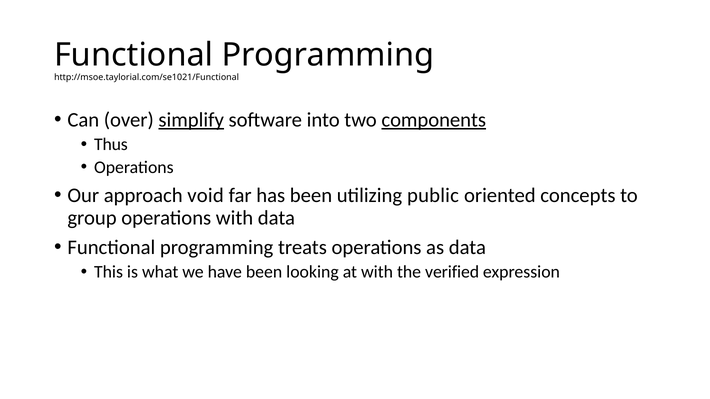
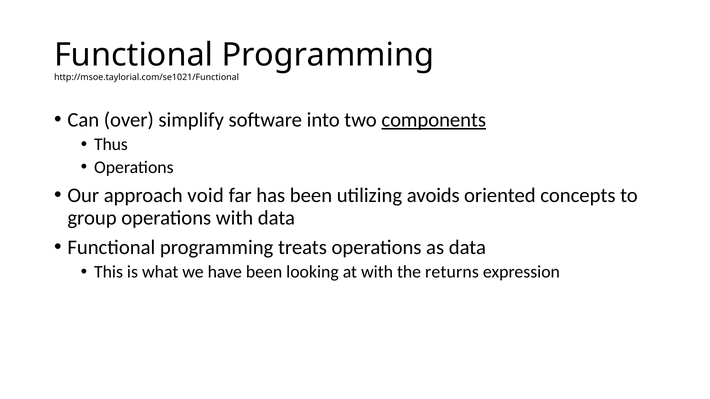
simplify underline: present -> none (191, 120)
public: public -> avoids (433, 196)
verified: verified -> returns (452, 272)
